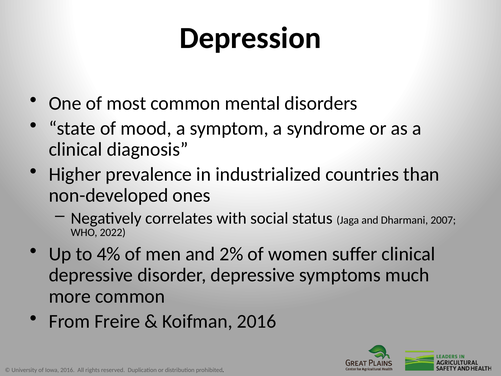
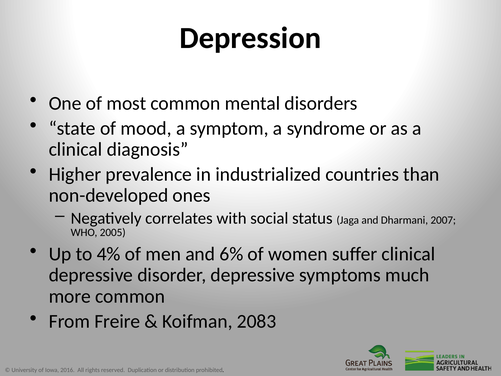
2022: 2022 -> 2005 (113, 232)
2%: 2% -> 6% (231, 254)
Koifman 2016: 2016 -> 2083 (257, 321)
